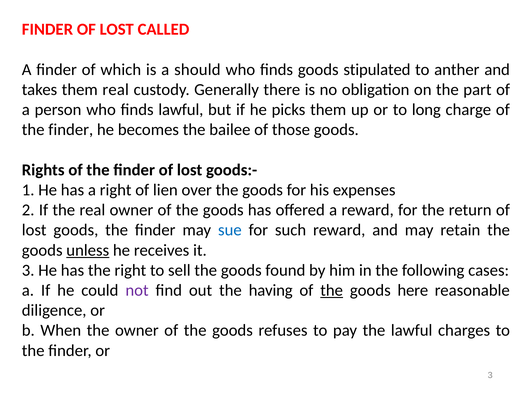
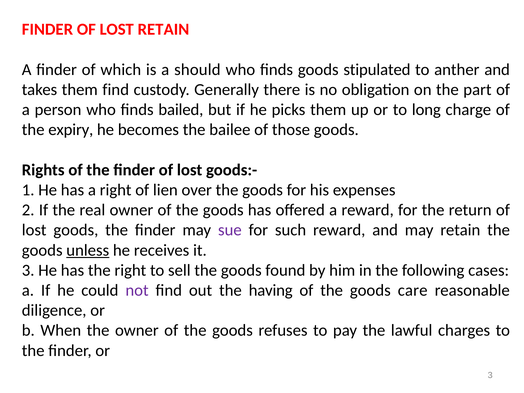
LOST CALLED: CALLED -> RETAIN (163, 29)
them real: real -> find (116, 90)
finds lawful: lawful -> bailed (181, 110)
finder: finder -> expiry (71, 130)
sue colour: blue -> purple (230, 230)
the underline: present -> none (332, 290)
here: here -> care (413, 290)
